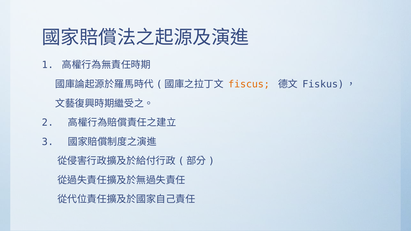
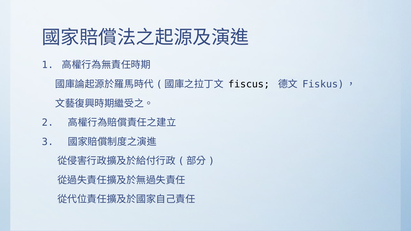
fiscus colour: orange -> black (249, 84)
